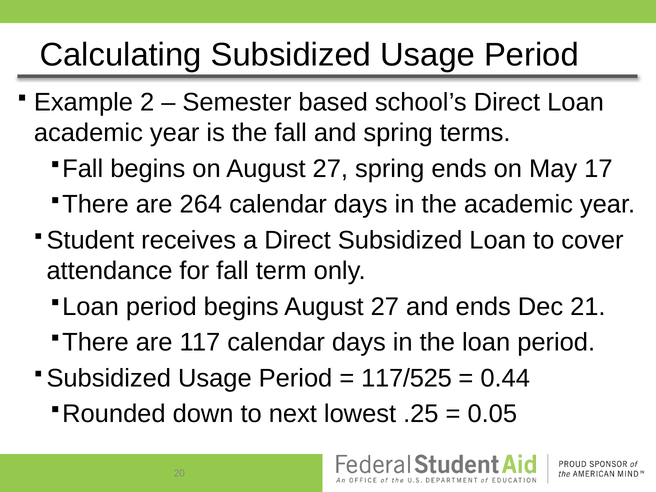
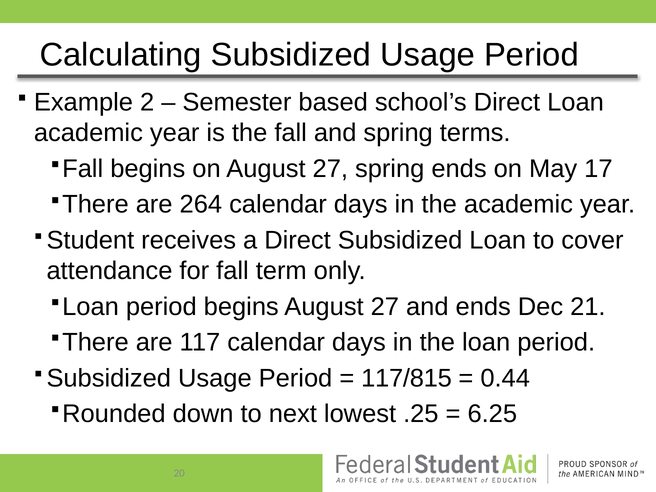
117/525: 117/525 -> 117/815 (406, 378)
0.05: 0.05 -> 6.25 (492, 414)
